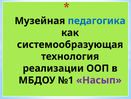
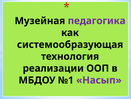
педагогика colour: blue -> purple (97, 21)
